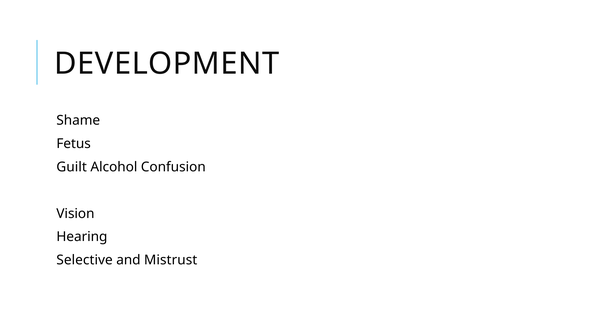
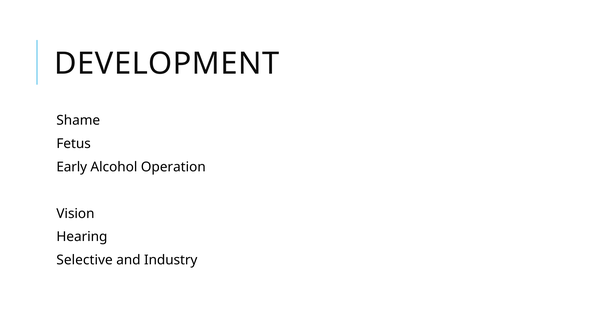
Guilt: Guilt -> Early (72, 167)
Confusion: Confusion -> Operation (173, 167)
Mistrust: Mistrust -> Industry (171, 260)
